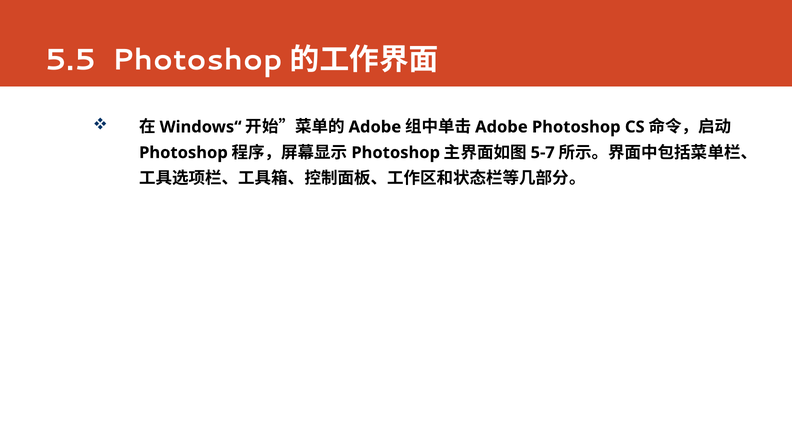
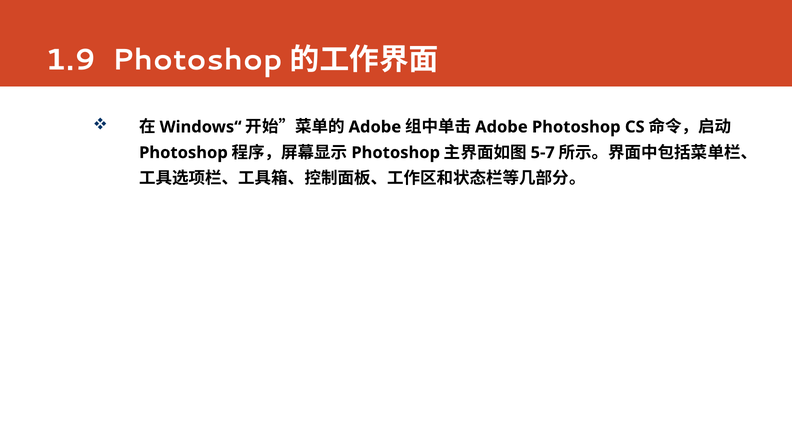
5.5: 5.5 -> 1.9 (71, 60)
